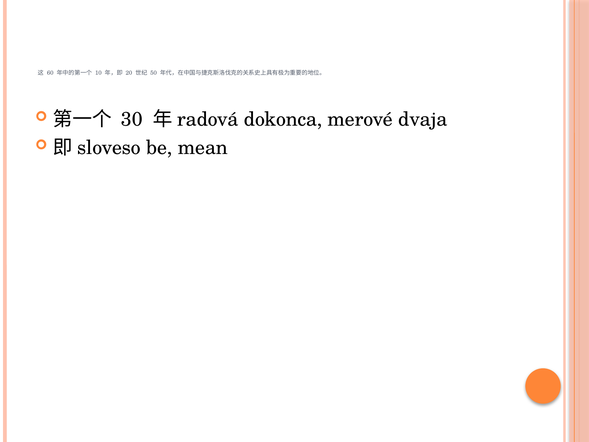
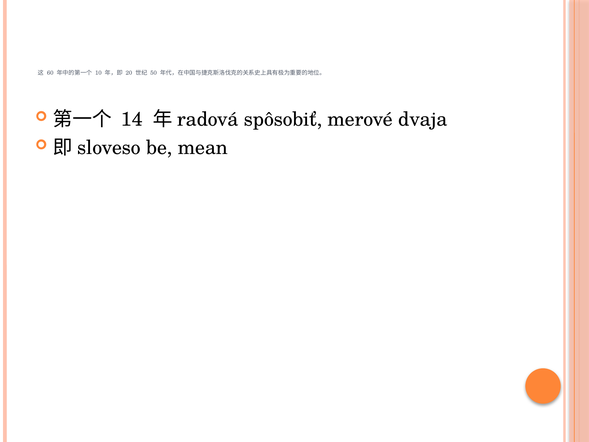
30: 30 -> 14 (132, 119)
dokonca: dokonca -> spôsobiť (283, 119)
